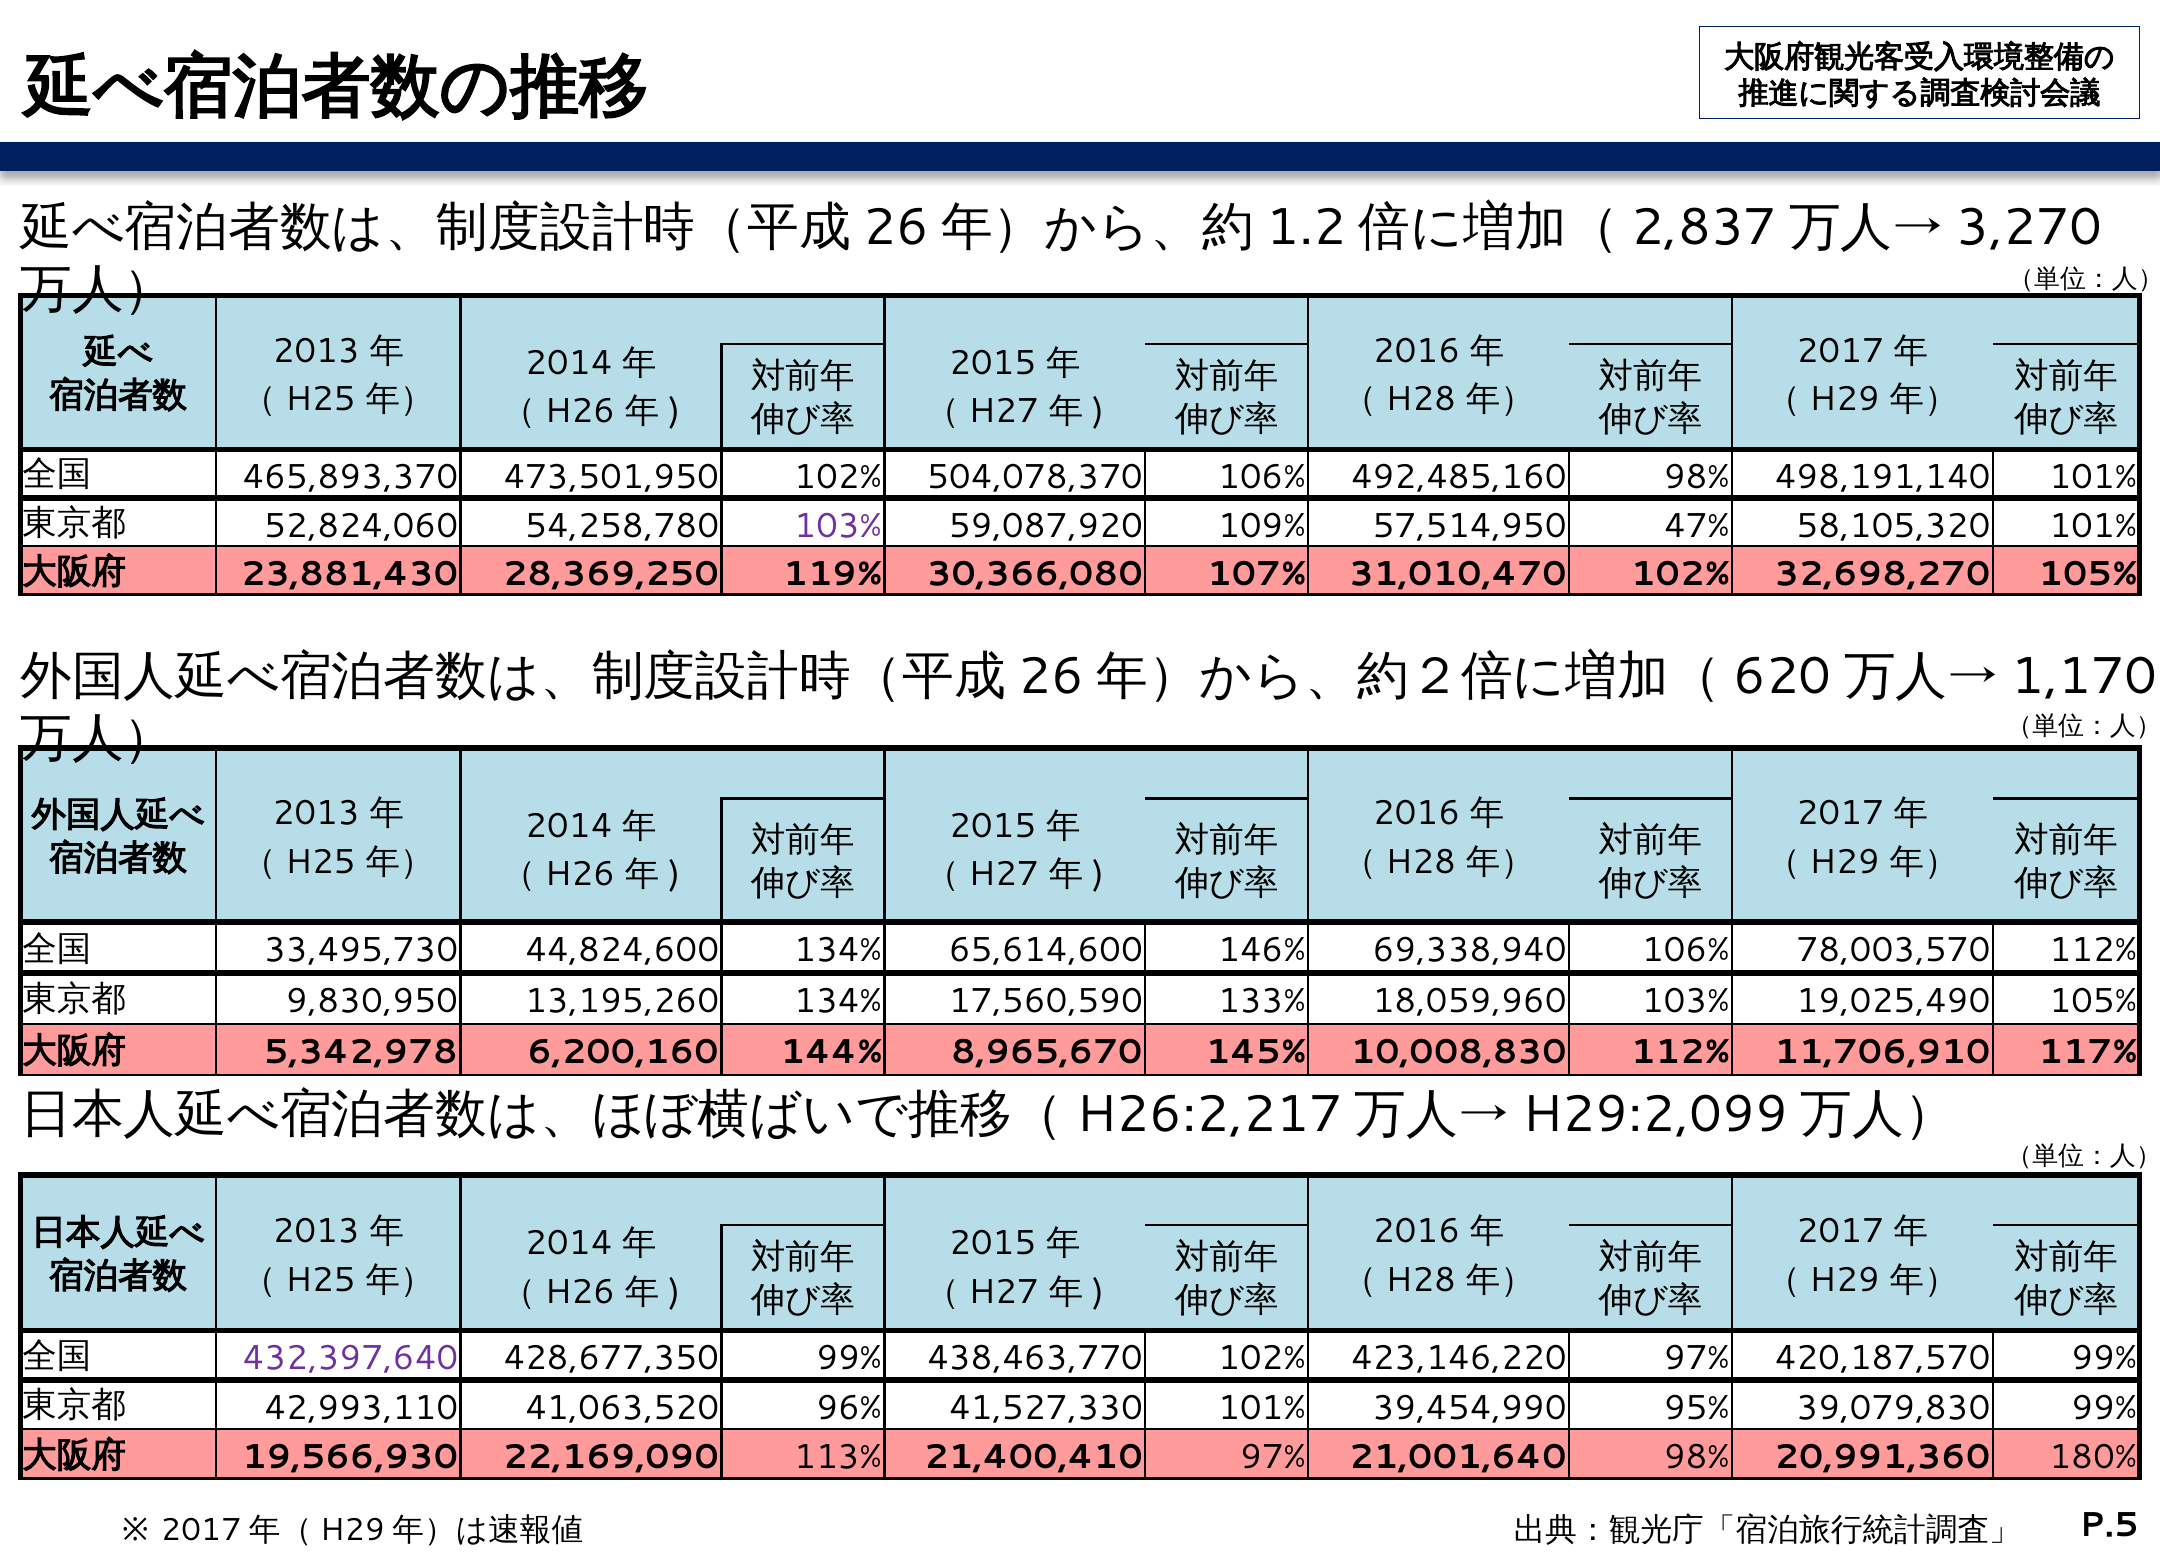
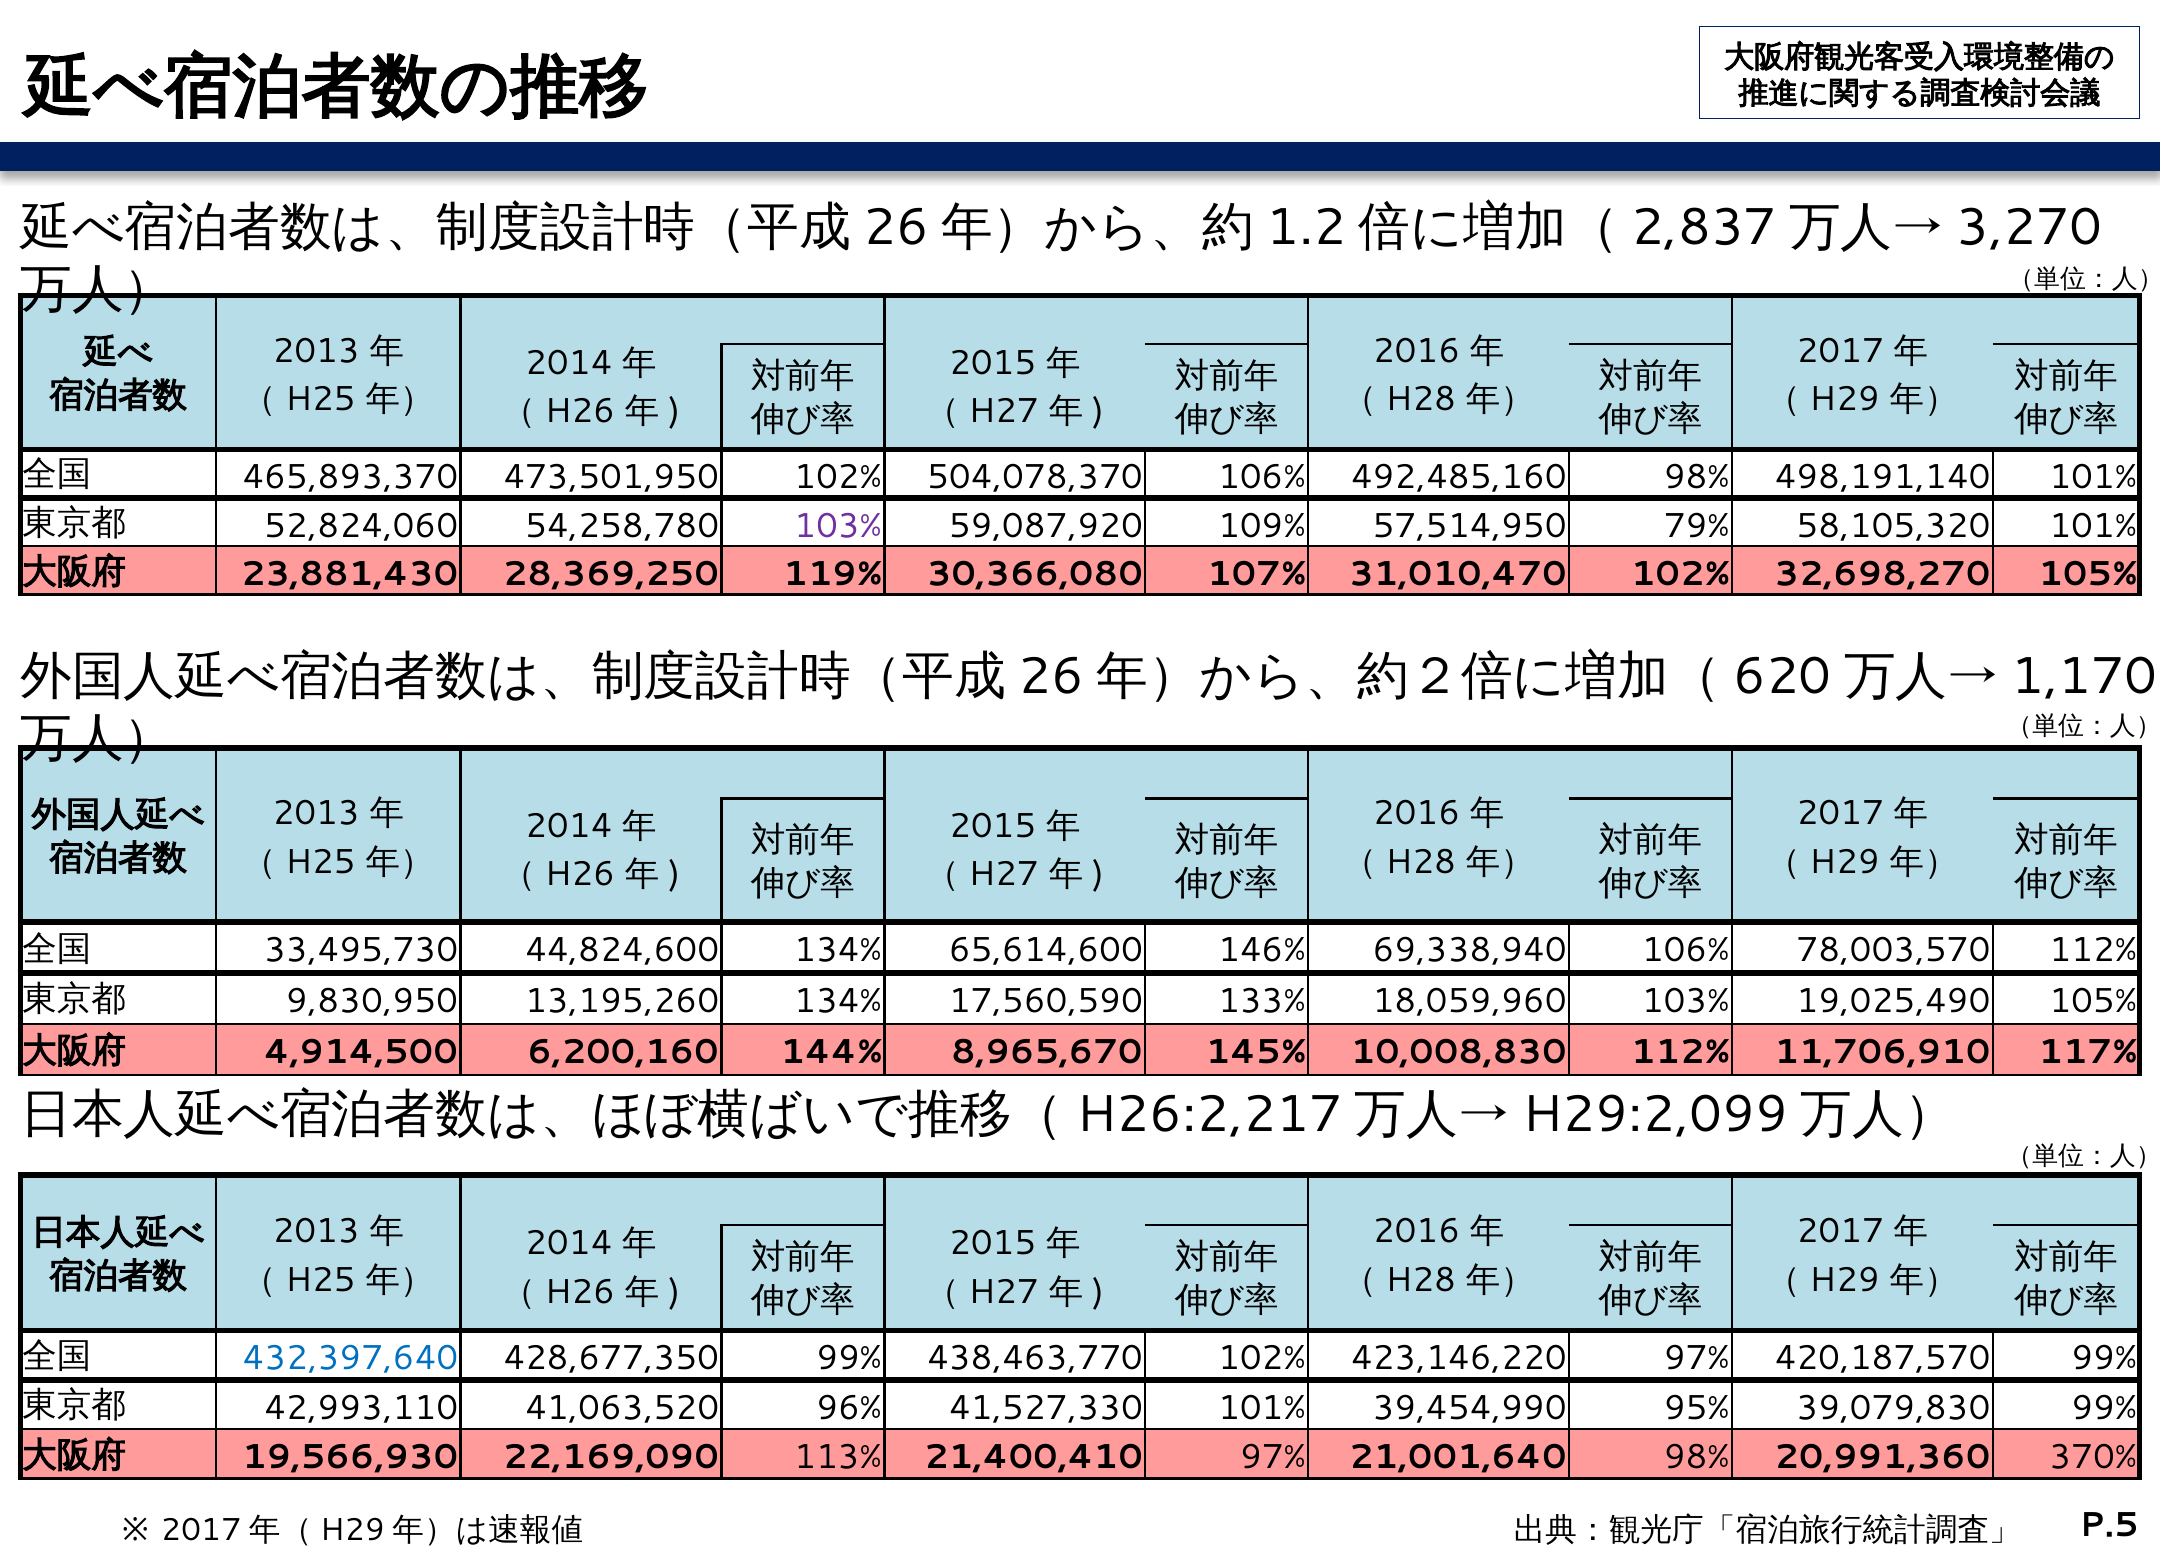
47%: 47% -> 79% (1697, 526)
5,342,978: 5,342,978 -> 4,914,500 (361, 1053)
432,397,640 colour: purple -> blue (350, 1359)
180%: 180% -> 370% (2093, 1458)
